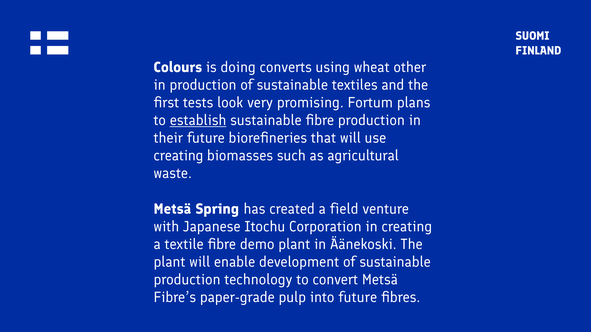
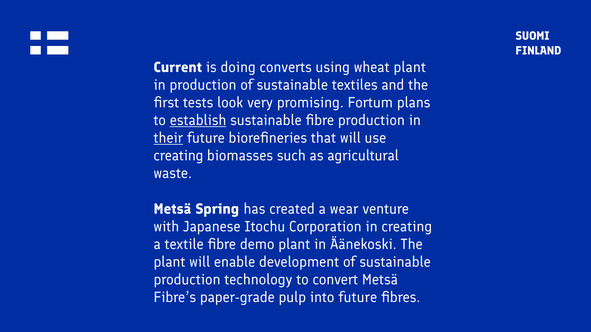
Colours: Colours -> Current (178, 67)
wheat other: other -> plant (410, 67)
their underline: none -> present (168, 138)
field: field -> wear (344, 209)
